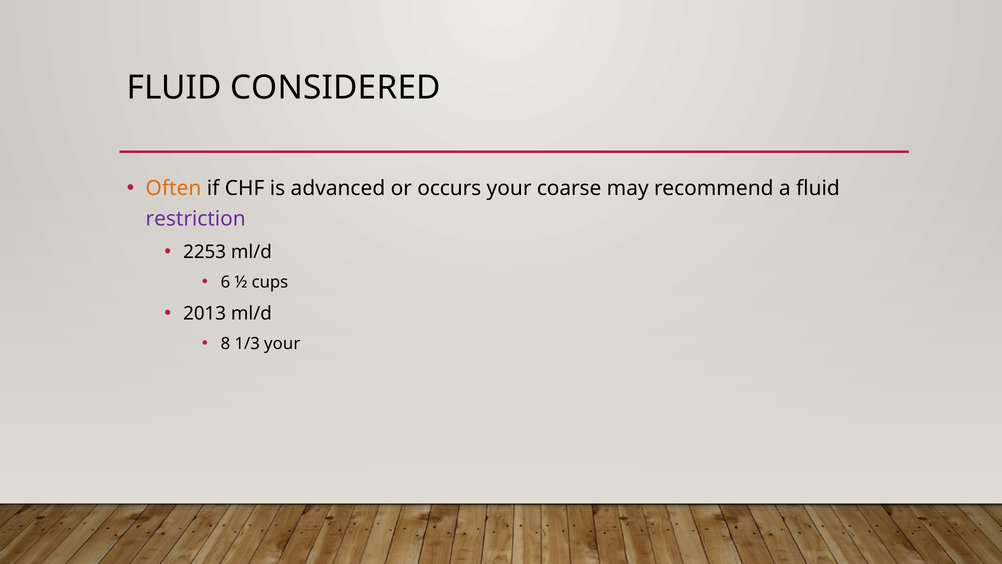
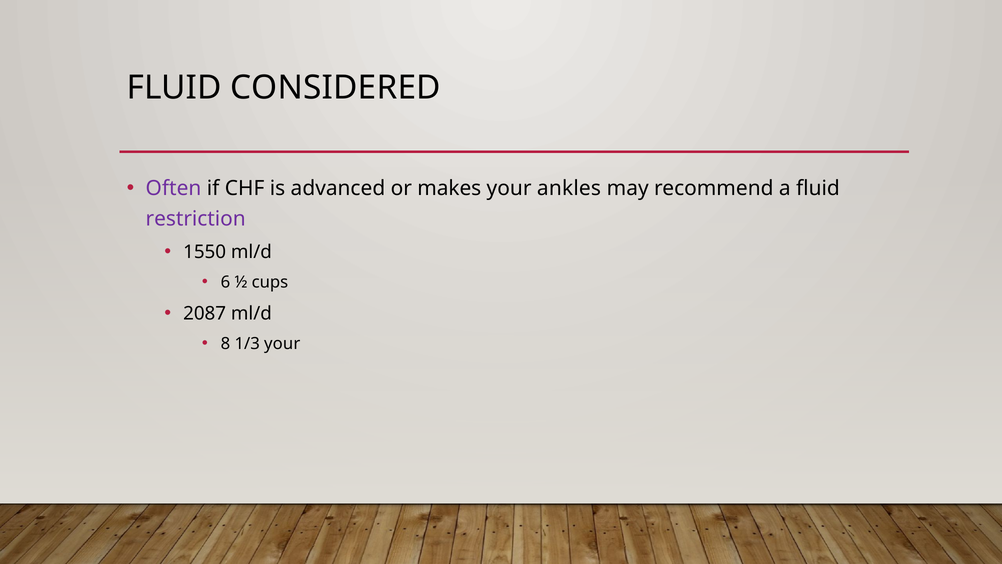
Often colour: orange -> purple (173, 188)
occurs: occurs -> makes (449, 188)
coarse: coarse -> ankles (569, 188)
2253: 2253 -> 1550 (205, 252)
2013: 2013 -> 2087 (205, 313)
